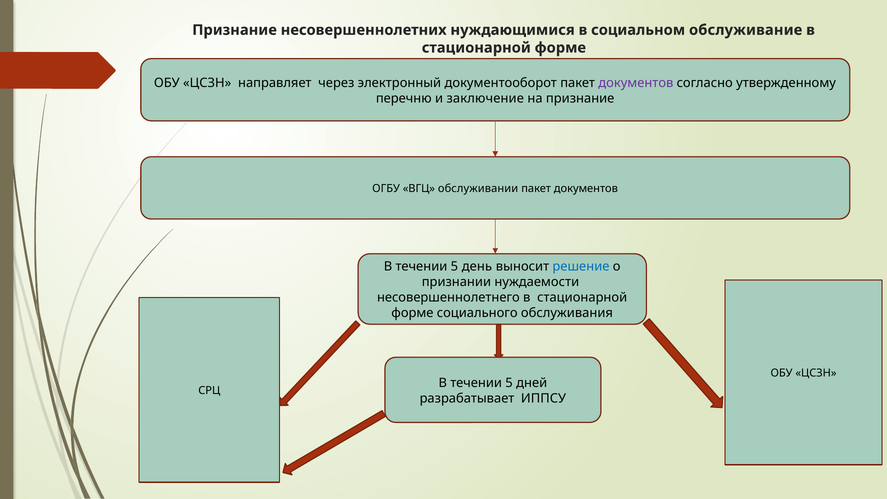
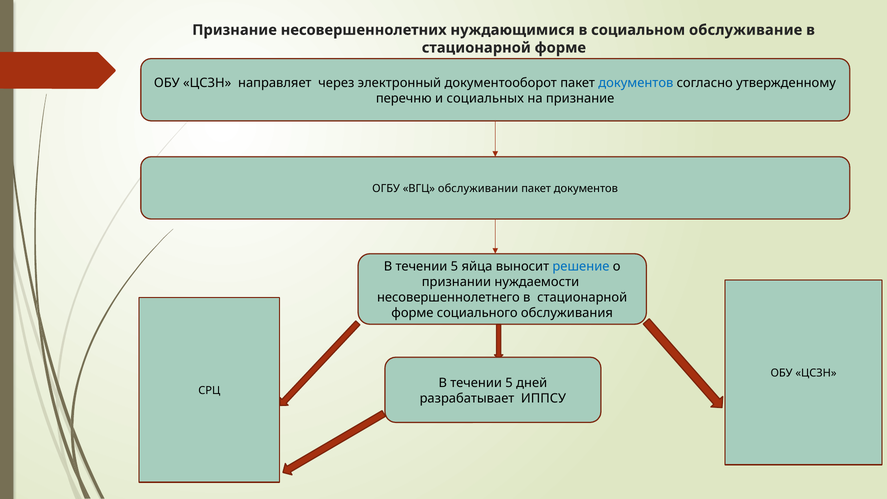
документов colour: purple -> blue (636, 83)
заключение: заключение -> социальных (485, 98)
день: день -> яйца (477, 267)
